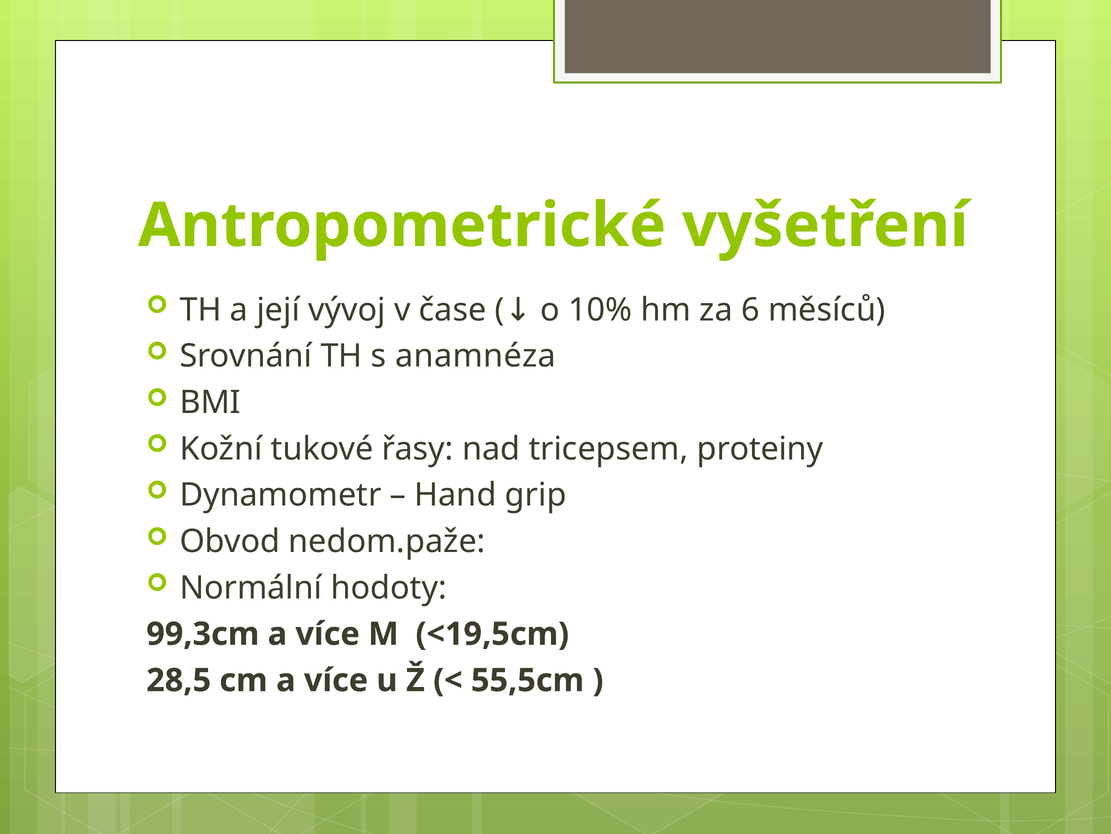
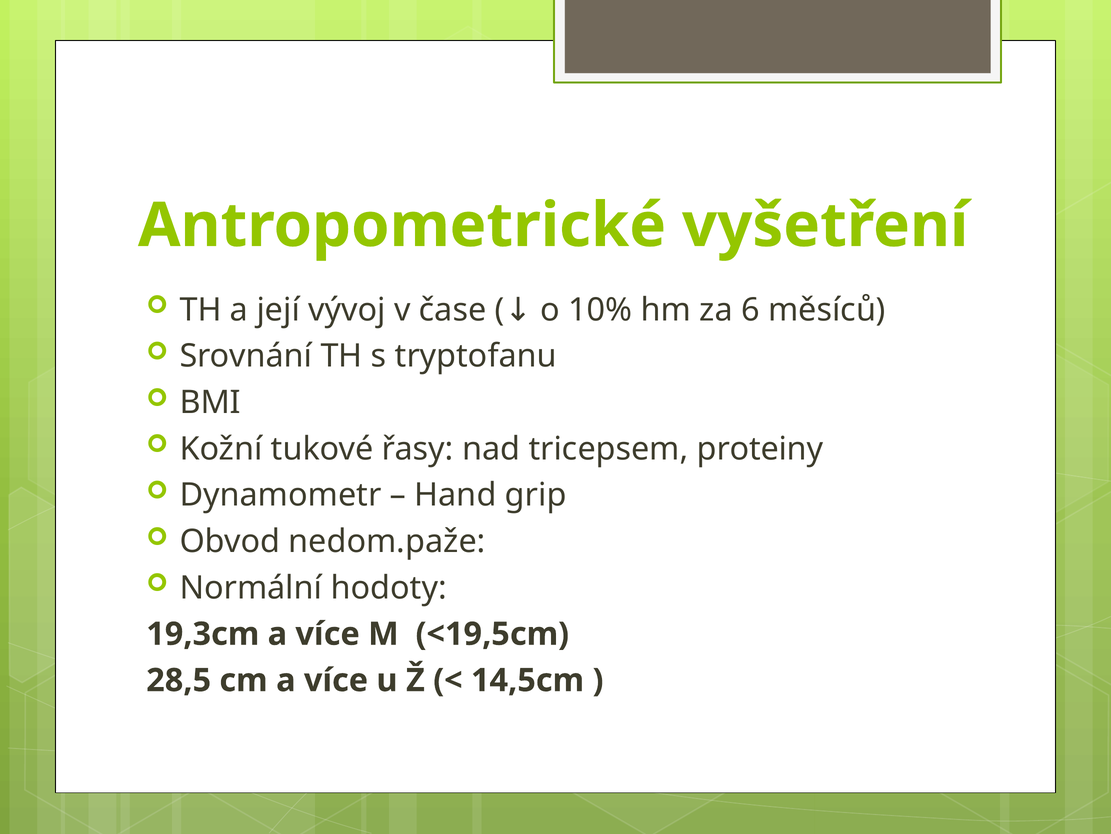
anamnéza: anamnéza -> tryptofanu (476, 356)
99,3cm: 99,3cm -> 19,3cm (203, 634)
55,5cm: 55,5cm -> 14,5cm (528, 680)
